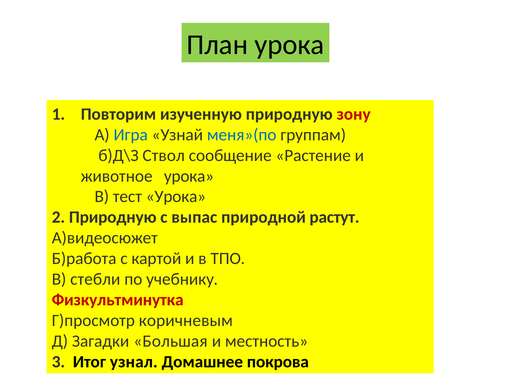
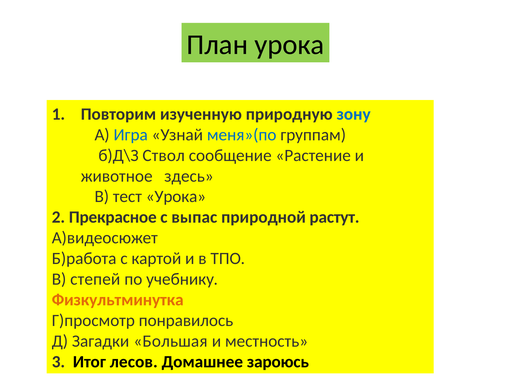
зону colour: red -> blue (354, 114)
животное урока: урока -> здесь (189, 176)
2 Природную: Природную -> Прекрасное (113, 217)
стебли: стебли -> степей (95, 279)
Физкультминутка colour: red -> orange (118, 300)
коричневым: коричневым -> понравилось (186, 320)
узнал: узнал -> лесов (134, 362)
покрова: покрова -> зароюсь (278, 362)
